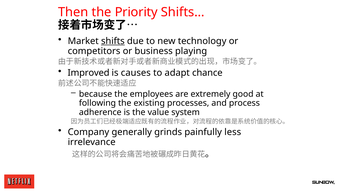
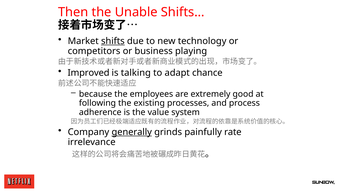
Priority: Priority -> Unable (136, 12)
causes: causes -> talking (136, 73)
generally underline: none -> present (132, 132)
less: less -> rate (233, 132)
